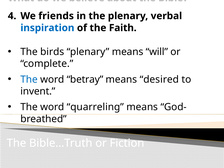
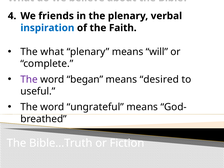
The birds: birds -> what (52, 52)
The colour: blue -> purple (29, 79)
betray: betray -> began (85, 79)
invent: invent -> useful (38, 91)
quarreling: quarreling -> ungrateful (95, 107)
